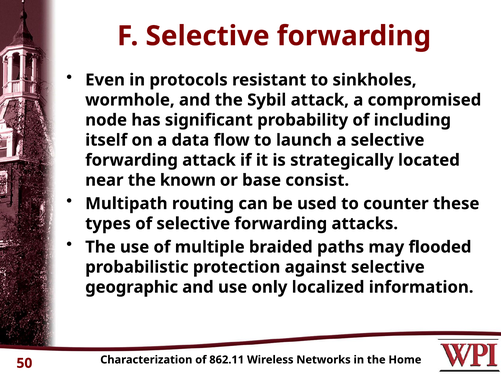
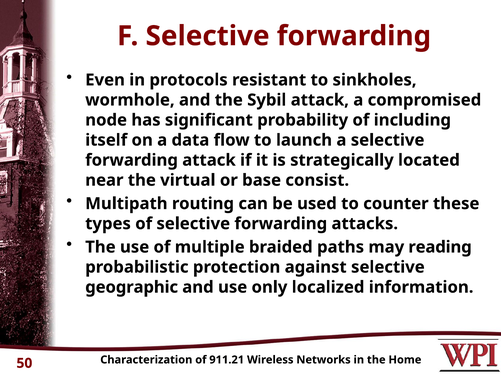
known: known -> virtual (188, 180)
flooded: flooded -> reading (440, 247)
862.11: 862.11 -> 911.21 (227, 360)
